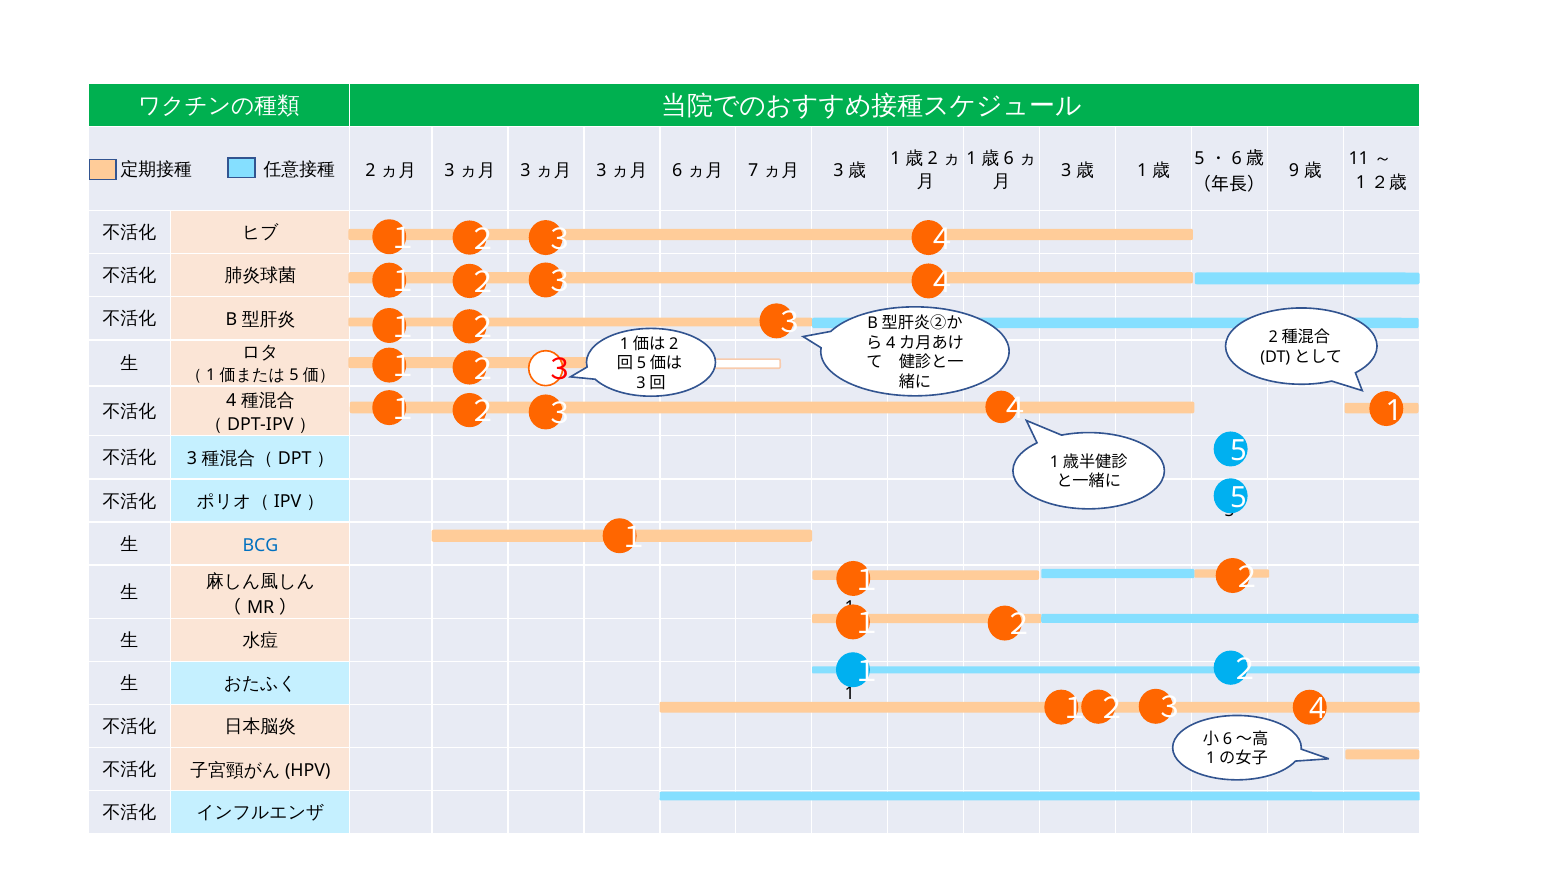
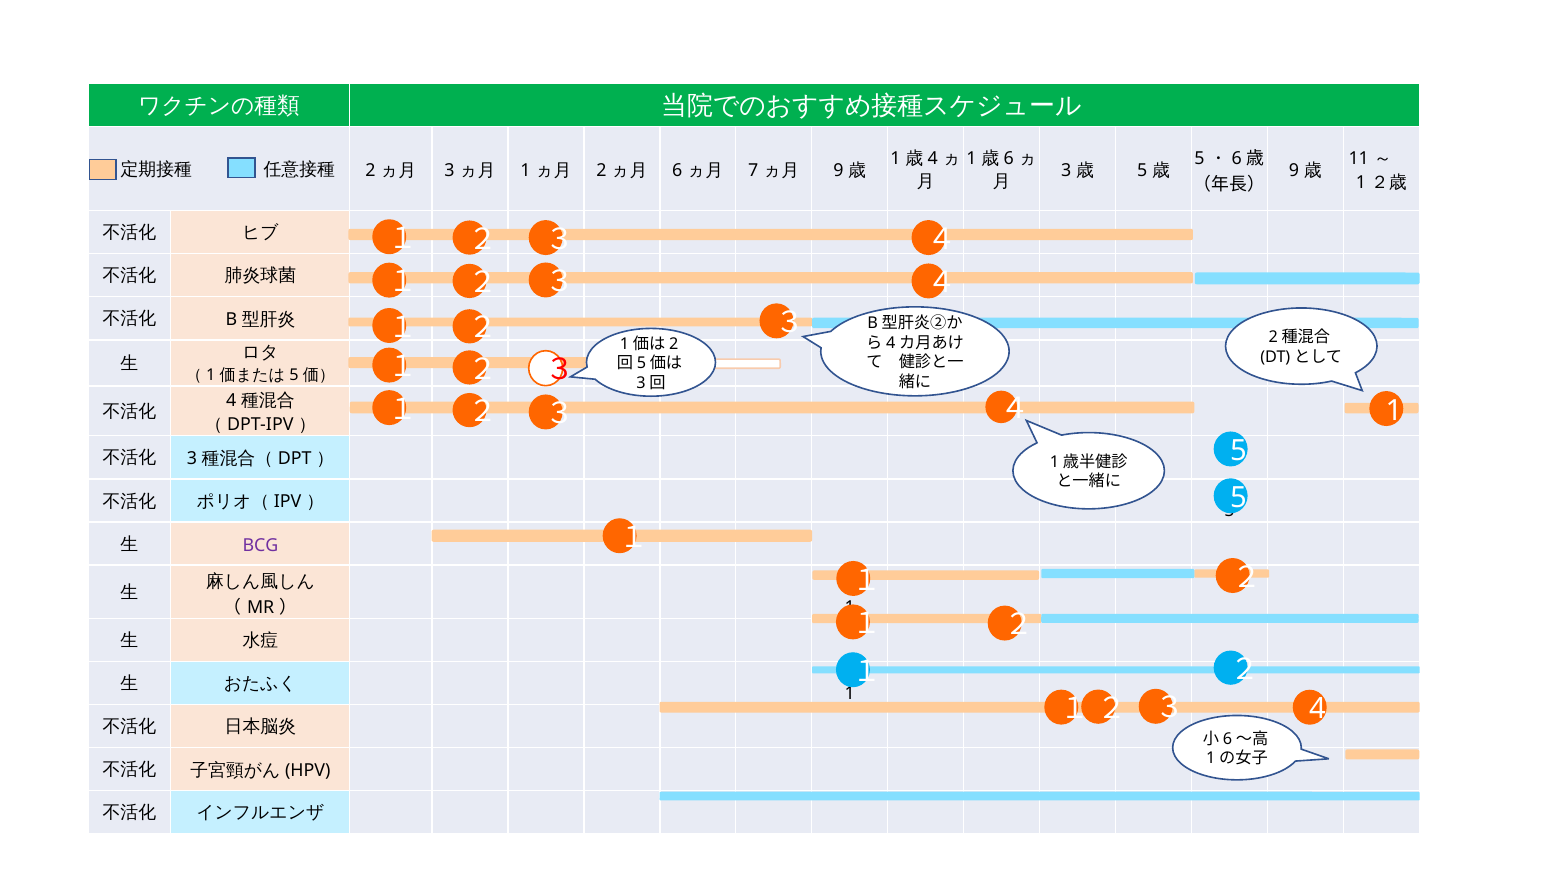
2: 2 -> 4 (933, 159)
3: 3 -> 1 (525, 170)
3: 3 -> 2 (601, 170)
3: 3 -> 9 (838, 170)
1: 1 -> 5 (1142, 170)
BCG colour: blue -> purple (261, 545)
